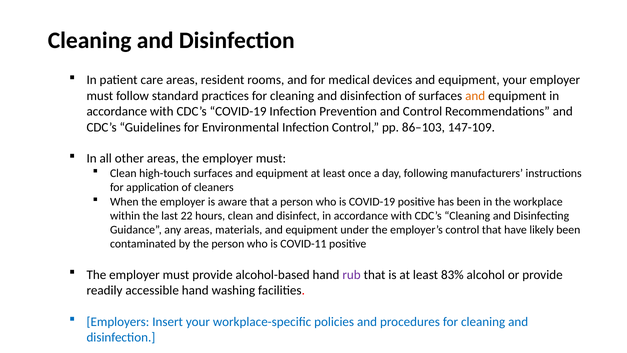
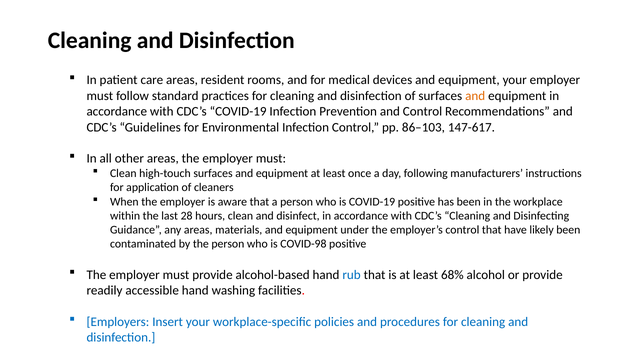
147-109: 147-109 -> 147-617 (471, 127)
22: 22 -> 28 (187, 216)
COVID-11: COVID-11 -> COVID-98 (303, 244)
rub colour: purple -> blue (352, 274)
83%: 83% -> 68% (452, 274)
